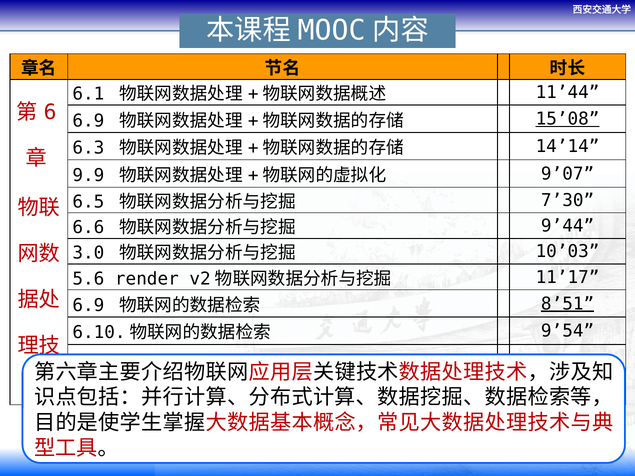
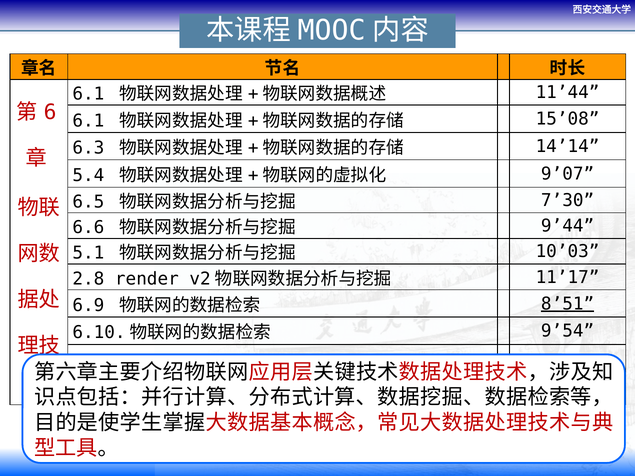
6.9: 6.9 -> 6.1 (88, 121)
15’08 underline: present -> none (568, 119)
9.9: 9.9 -> 5.4 (88, 176)
3.0: 3.0 -> 5.1 (88, 253)
5.6: 5.6 -> 2.8 (88, 279)
